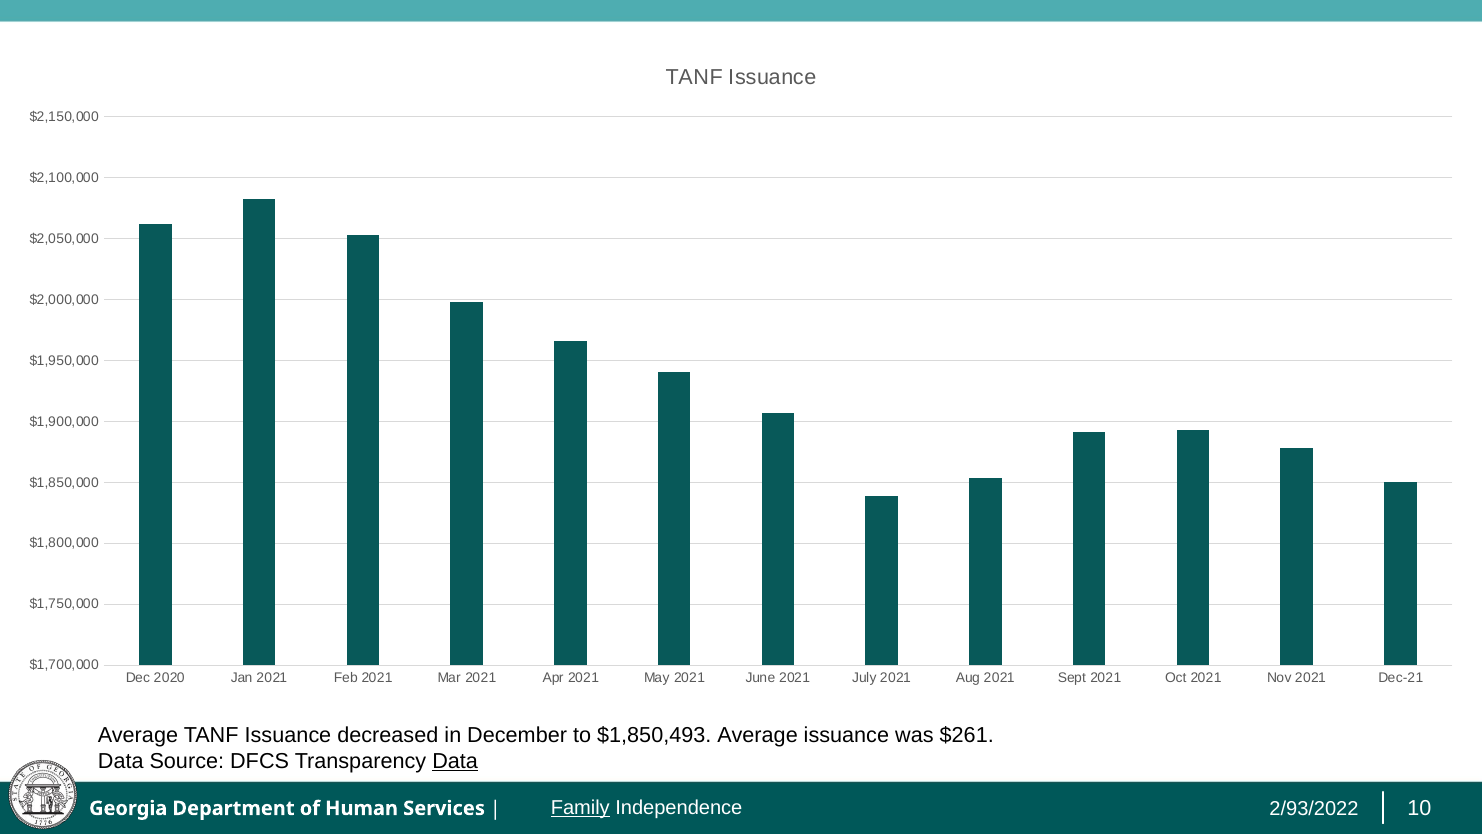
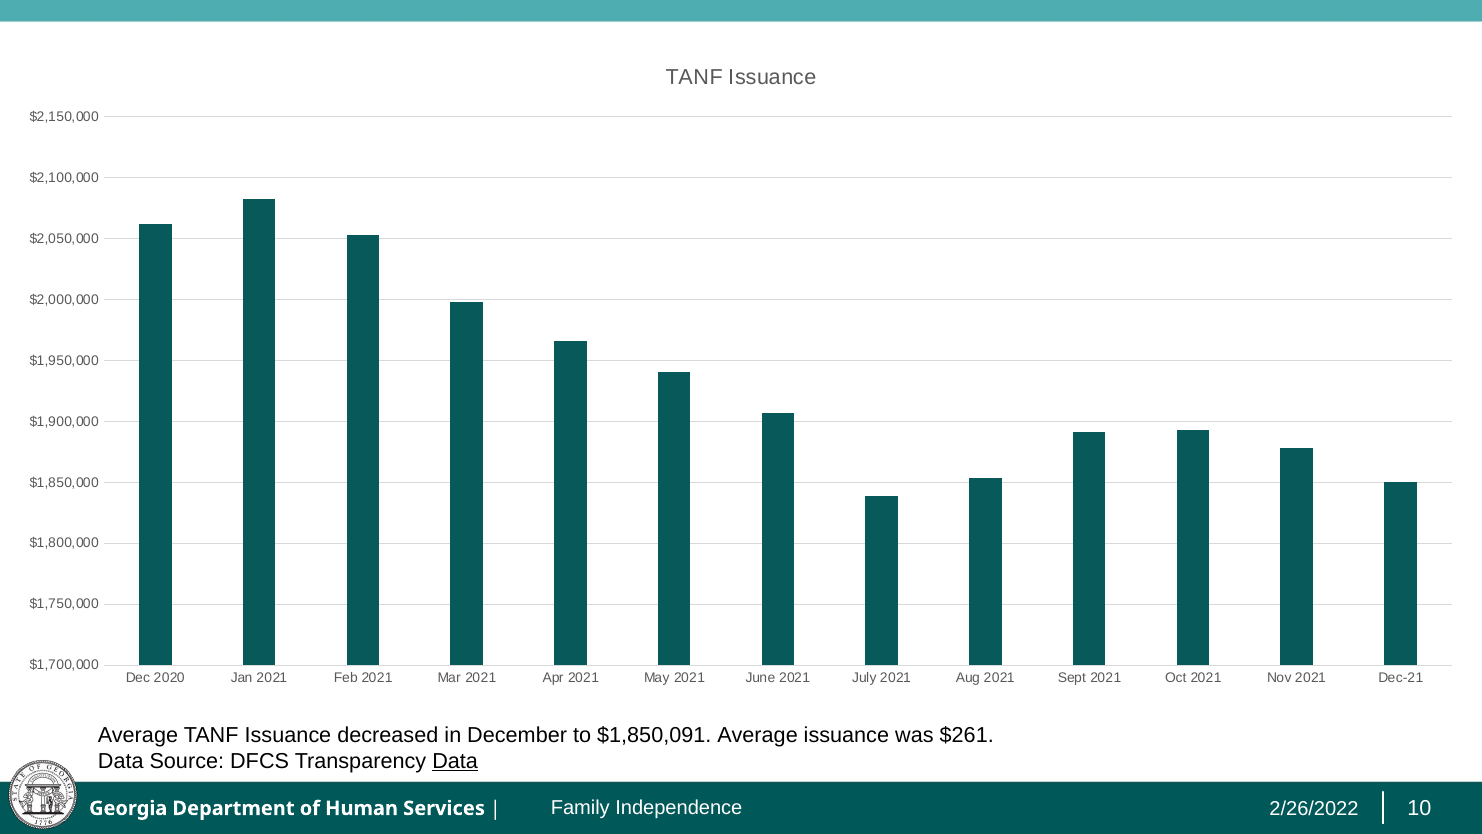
$1,850,493: $1,850,493 -> $1,850,091 (654, 735)
Family underline: present -> none (580, 808)
2/93/2022: 2/93/2022 -> 2/26/2022 (1314, 809)
